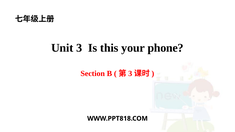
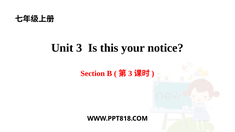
phone: phone -> notice (165, 48)
